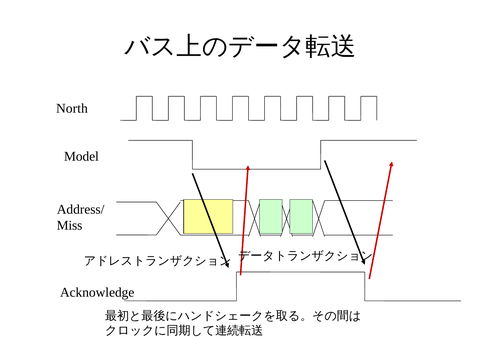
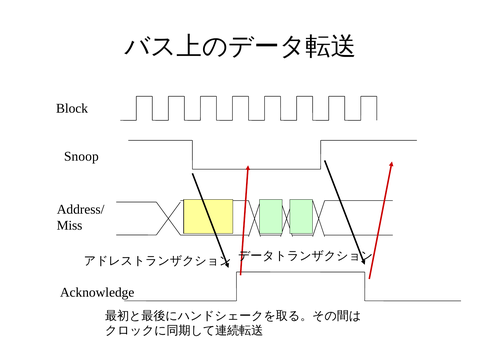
North: North -> Block (72, 108)
Model: Model -> Snoop (81, 156)
